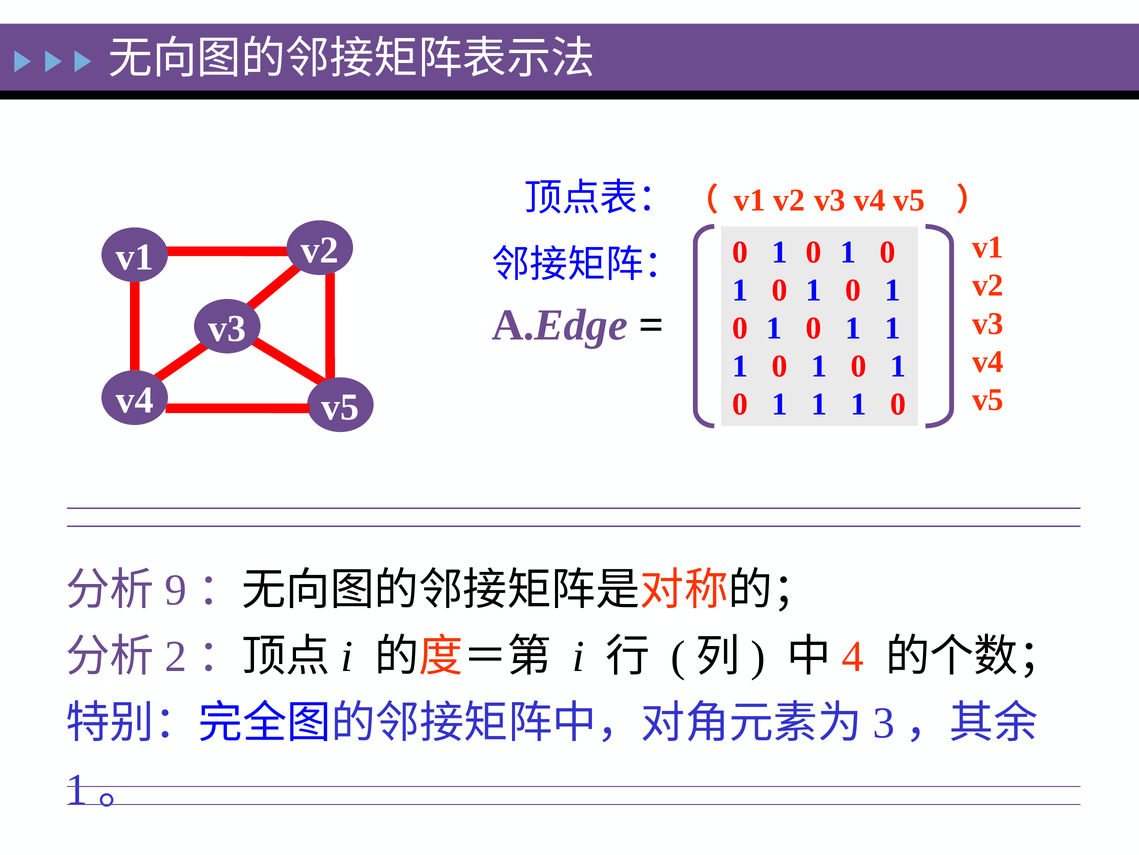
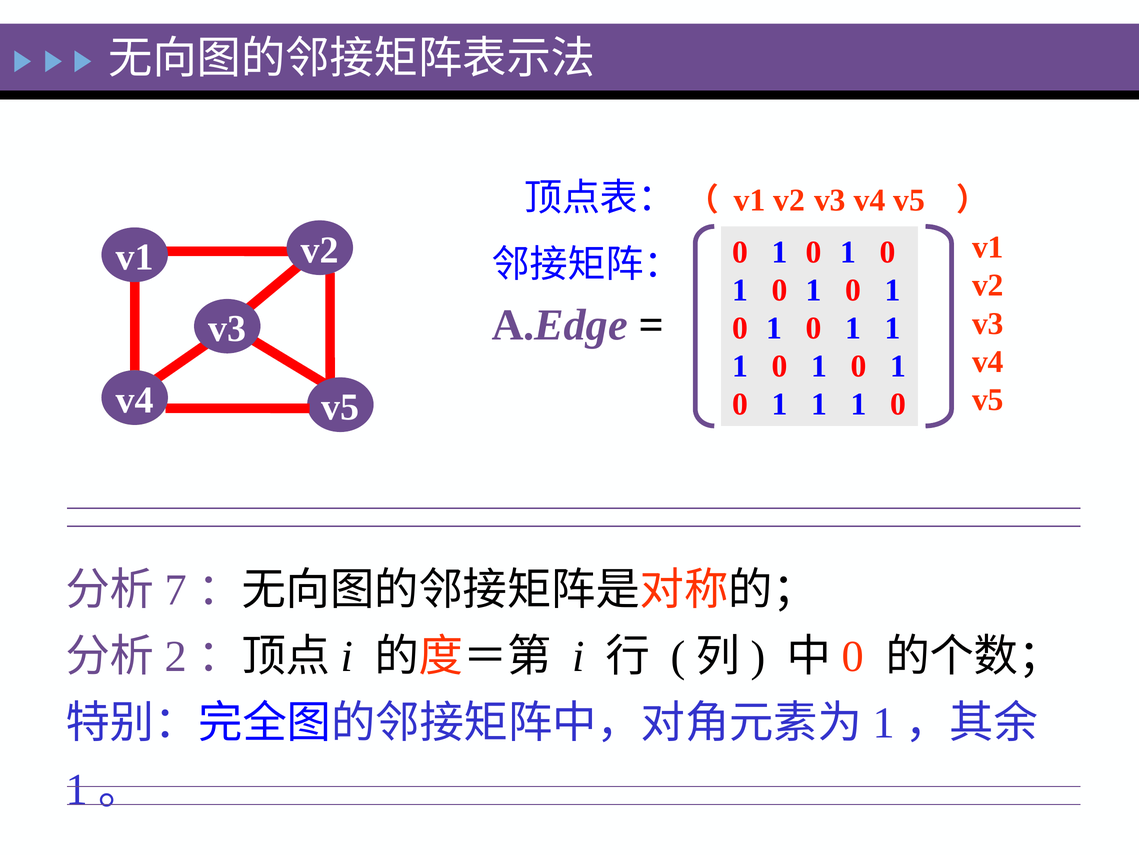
9: 9 -> 7 (176, 589)
4: 4 -> 0 (853, 656)
3: 3 -> 1 (884, 722)
